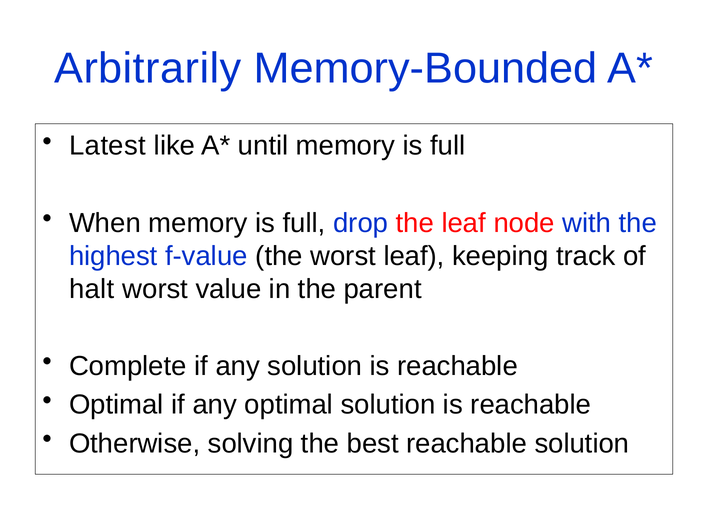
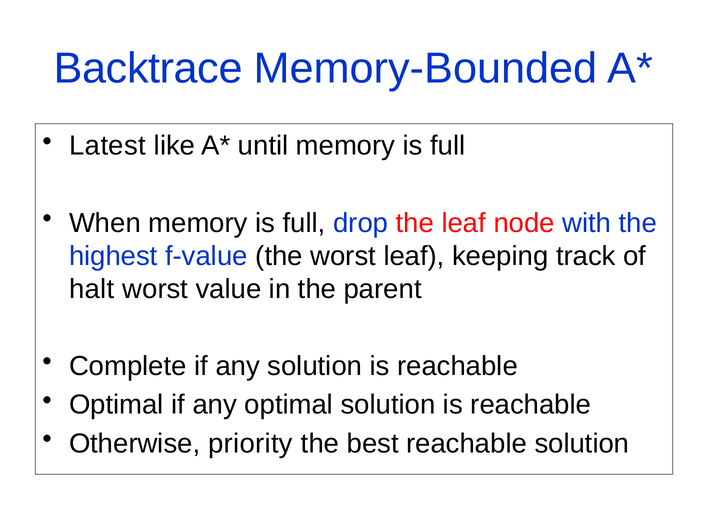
Arbitrarily: Arbitrarily -> Backtrace (148, 69)
solving: solving -> priority (250, 443)
